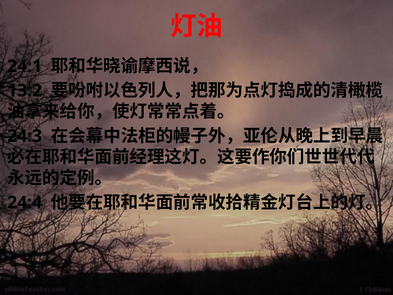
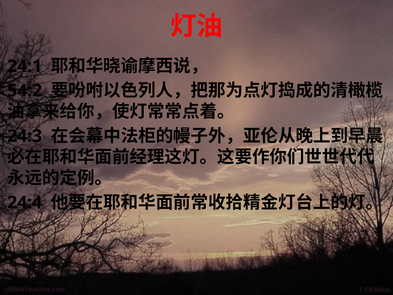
13:2: 13:2 -> 54:2 (25, 91)
